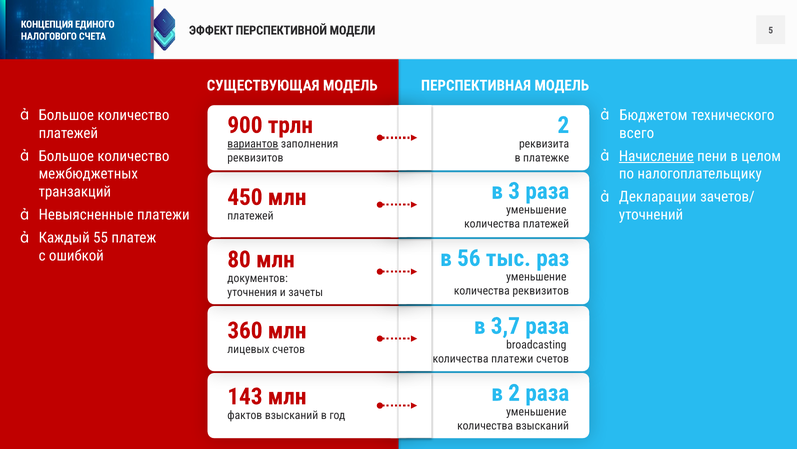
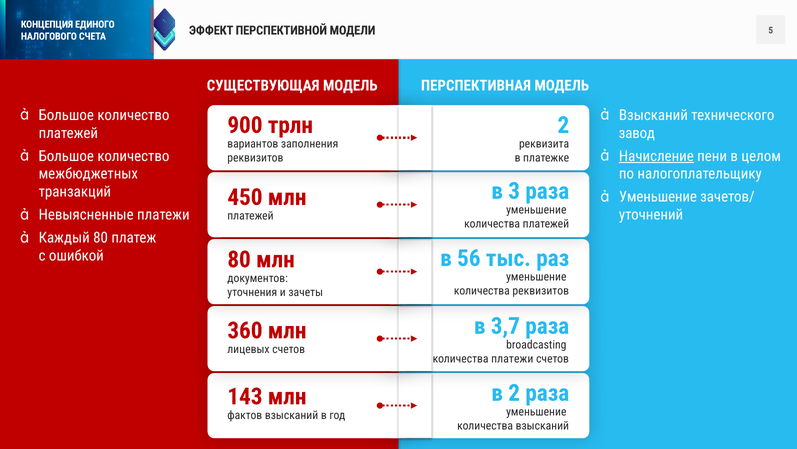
Бюджетом: Бюджетом -> Взысканий (653, 115)
всего: всего -> завод (637, 133)
вариантов underline: present -> none (253, 144)
Декларации: Декларации -> Уменьшение (658, 197)
Каждый 55: 55 -> 80 (101, 238)
